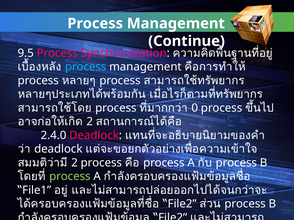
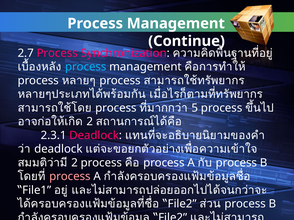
9.5: 9.5 -> 2.7 (26, 53)
0: 0 -> 5 (195, 108)
2.4.0: 2.4.0 -> 2.3.1 (54, 136)
process colour: light green -> pink (70, 177)
